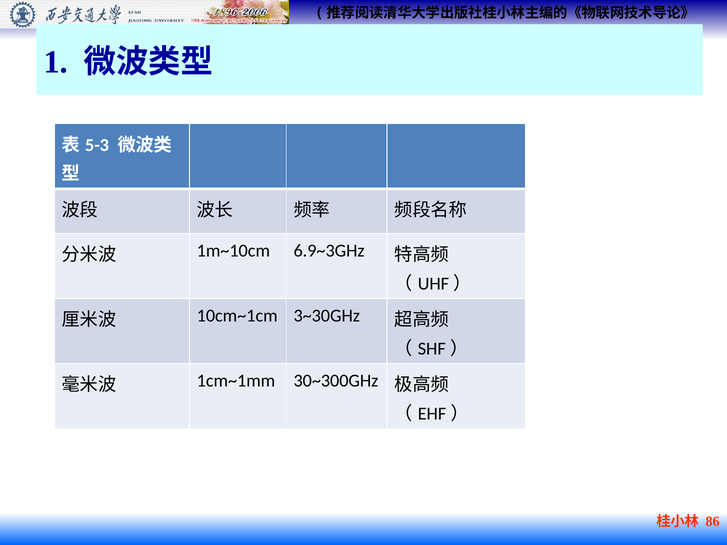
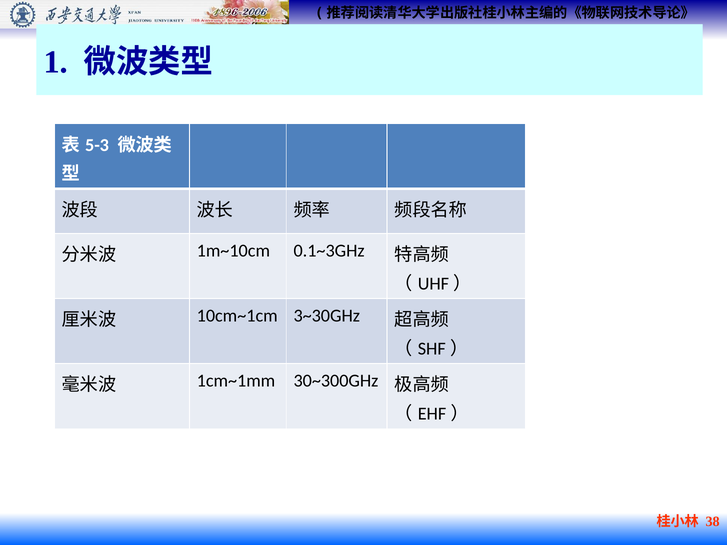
6.9~3GHz: 6.9~3GHz -> 0.1~3GHz (329, 251)
86: 86 -> 38 (713, 522)
